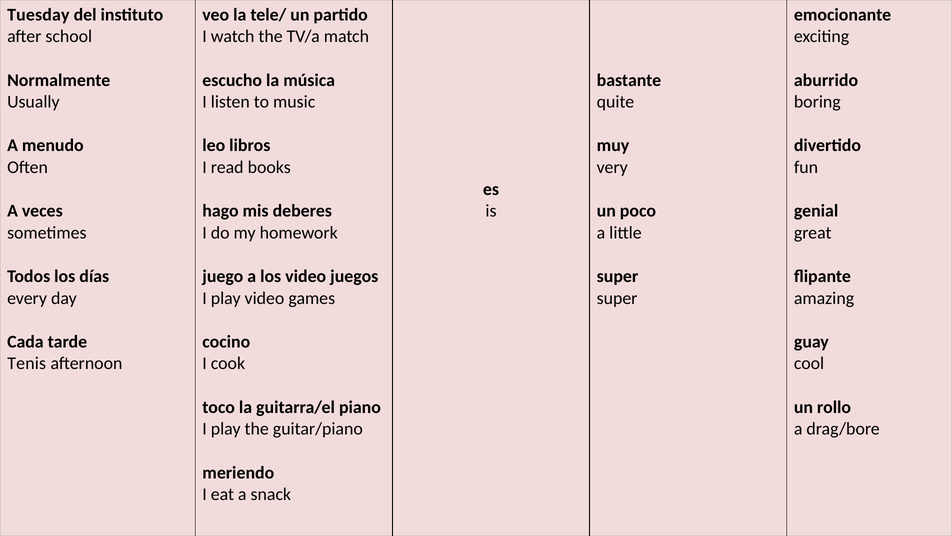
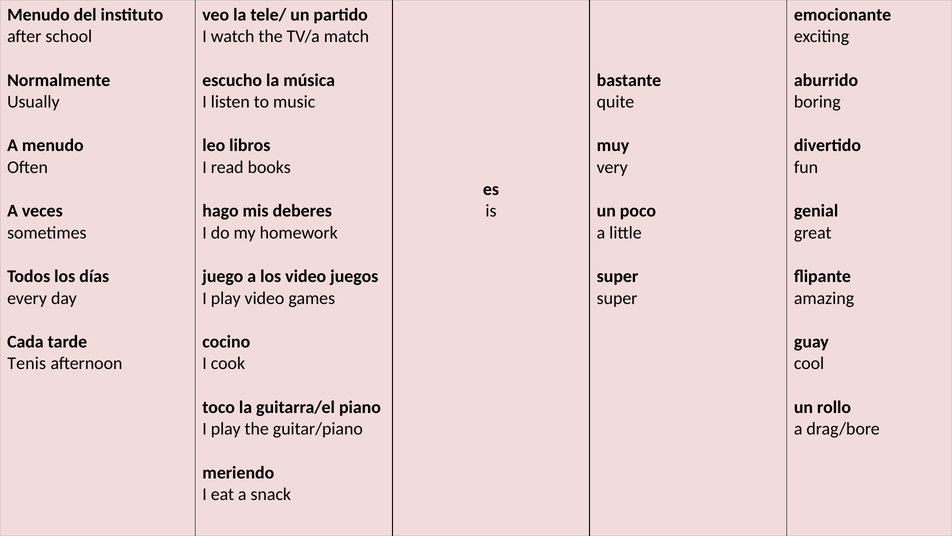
Tuesday: Tuesday -> Menudo (38, 15)
